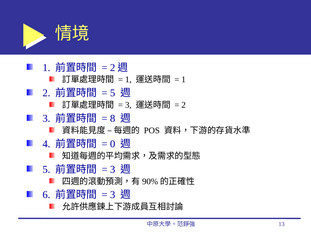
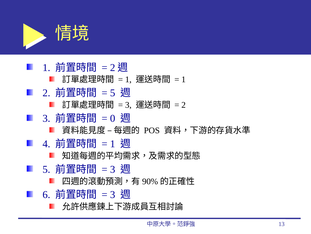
8: 8 -> 0 (113, 118)
0: 0 -> 1 (113, 143)
